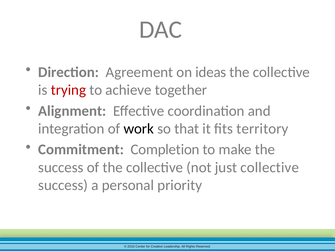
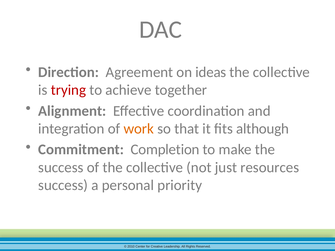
work colour: black -> orange (139, 129)
territory: territory -> although (263, 129)
just collective: collective -> resources (270, 168)
